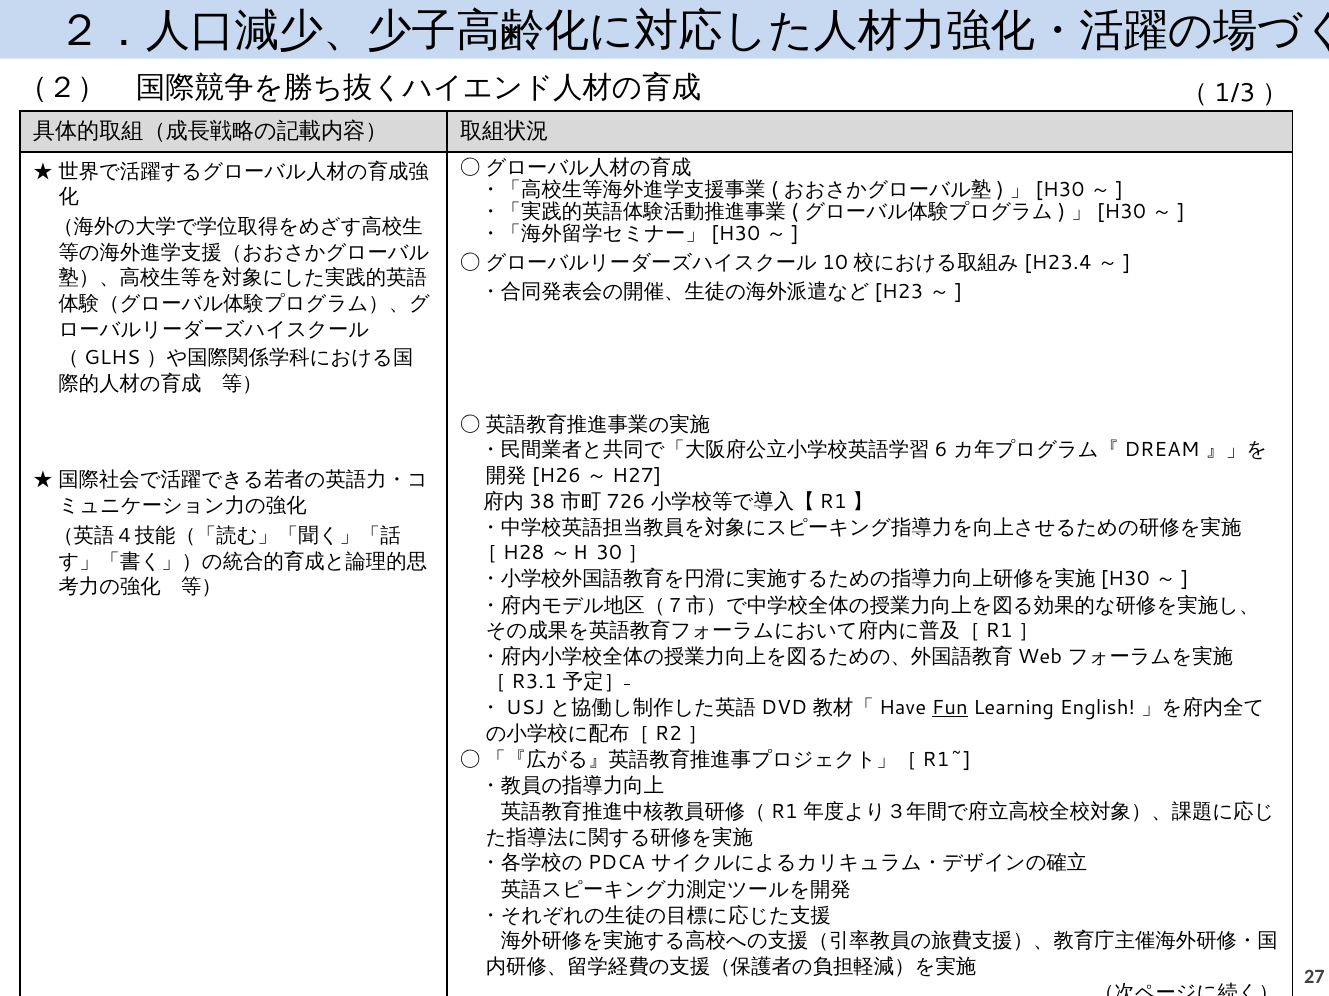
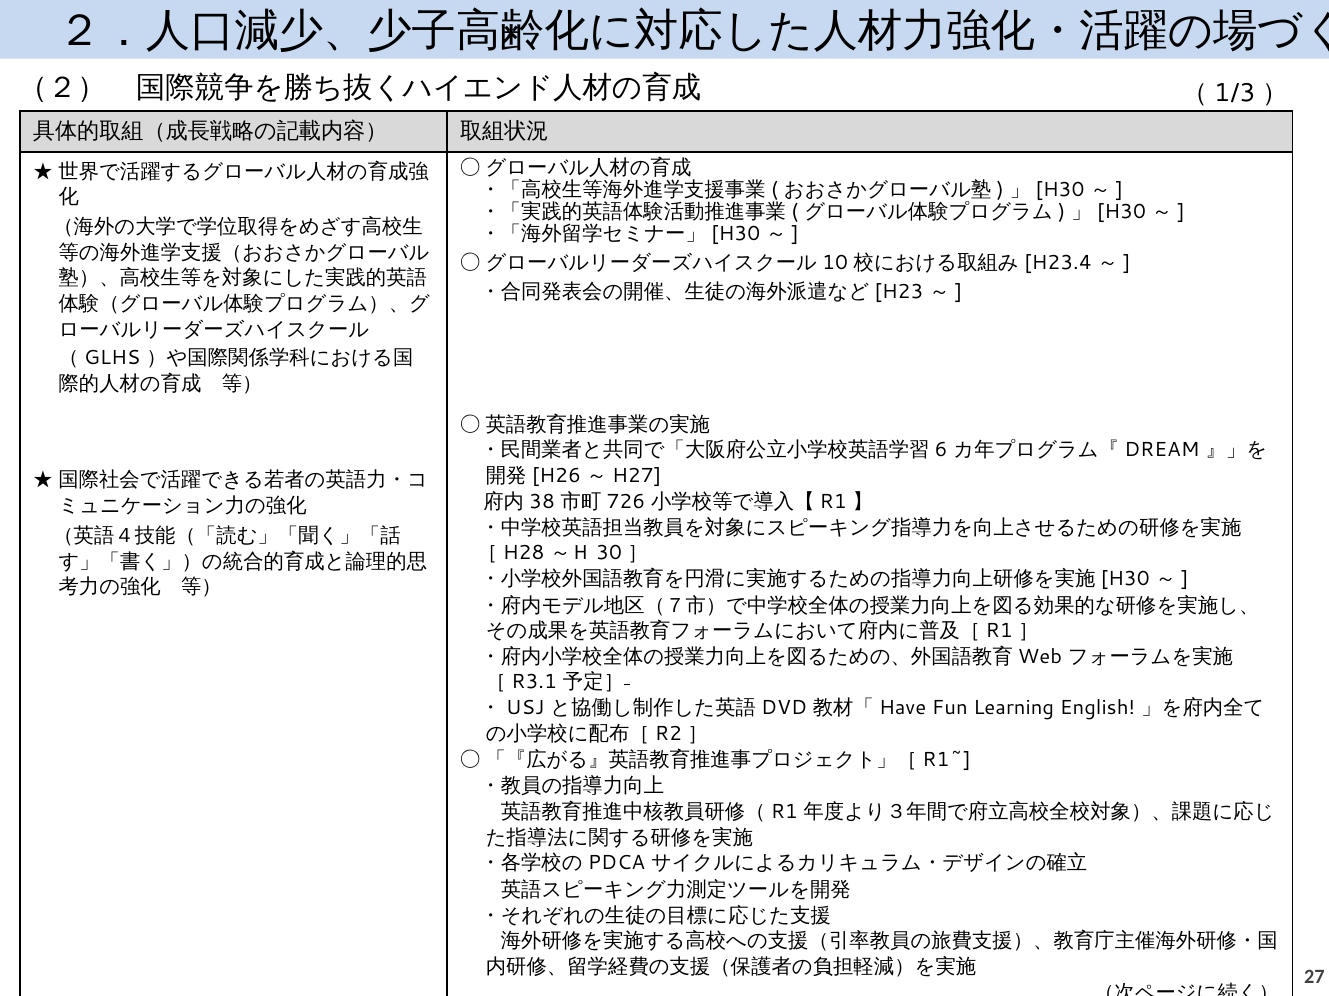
Fun underline: present -> none (950, 709)
